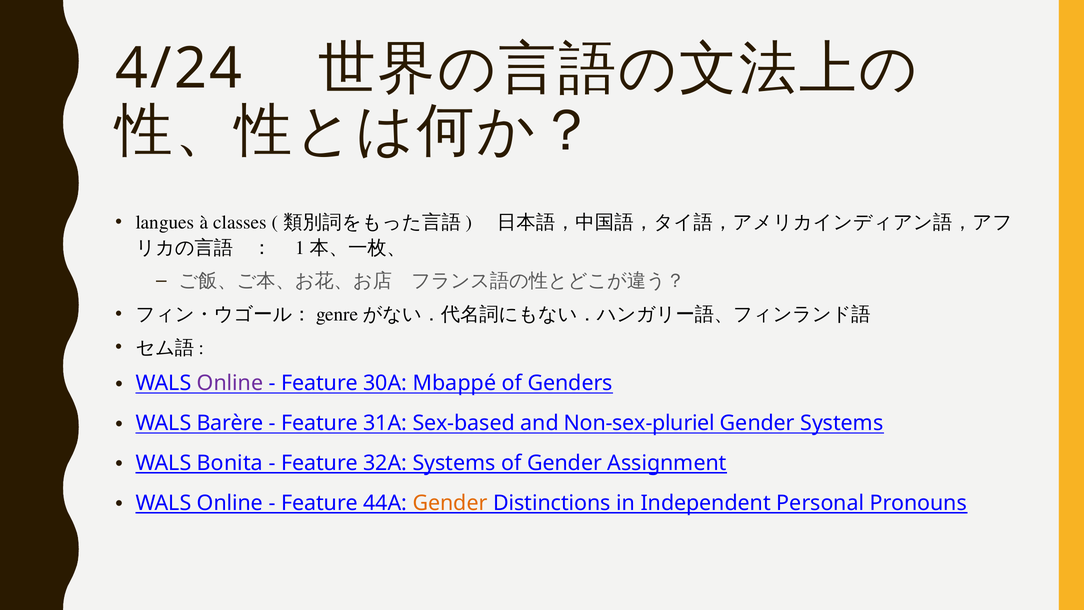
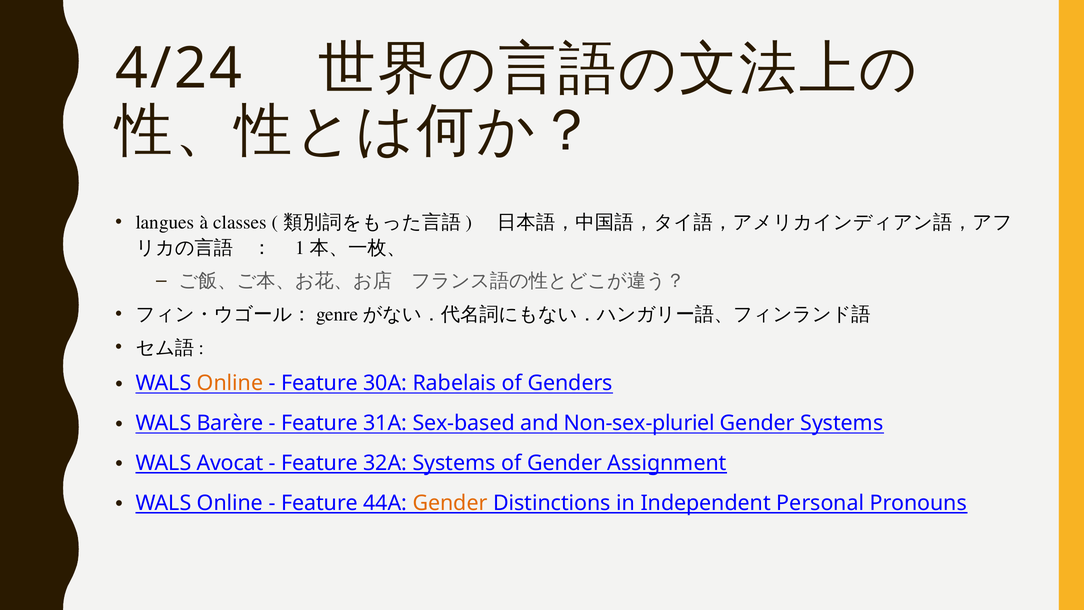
Online colour: purple -> orange (230, 383)
Mbappé: Mbappé -> Rabelais (454, 383)
Bonita: Bonita -> Avocat (230, 463)
